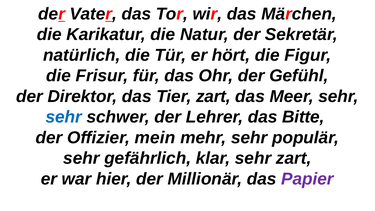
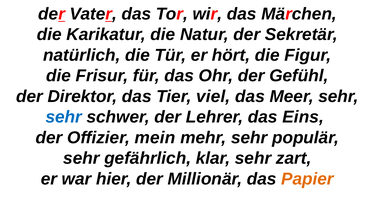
Tier zart: zart -> viel (213, 96)
Bitte: Bitte -> Eins (303, 117)
Papier colour: purple -> orange (307, 179)
